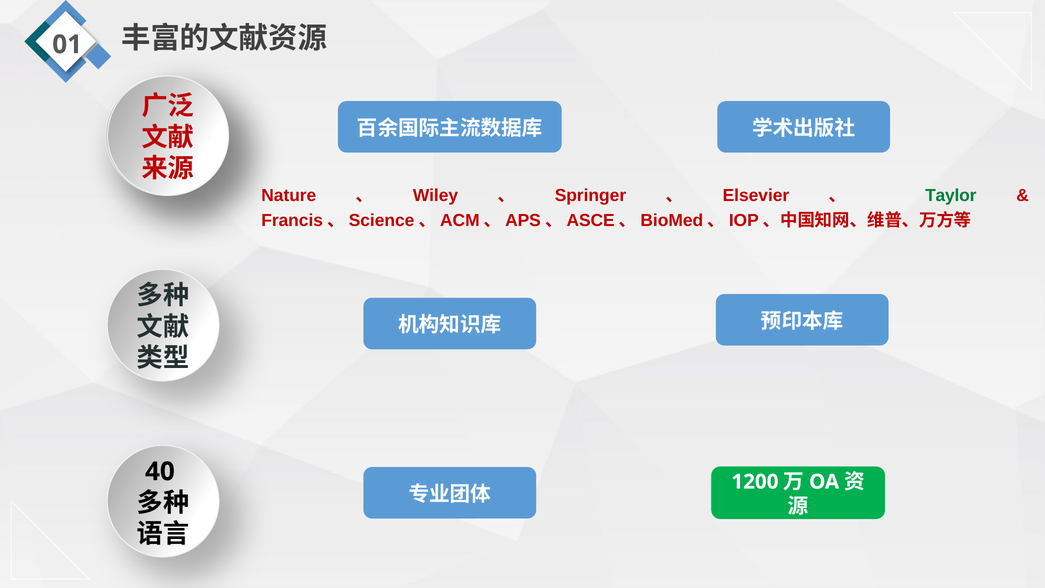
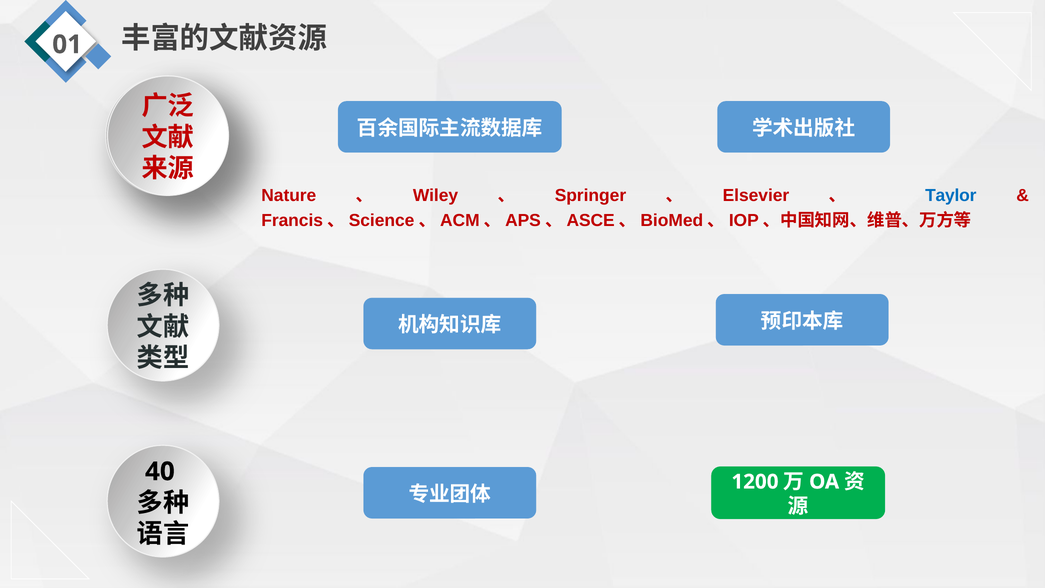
Taylor colour: green -> blue (951, 195)
